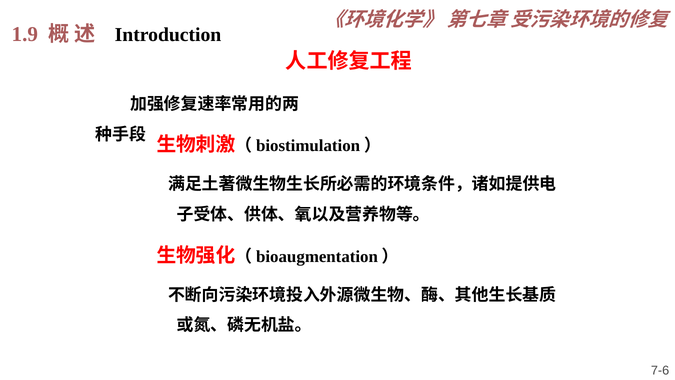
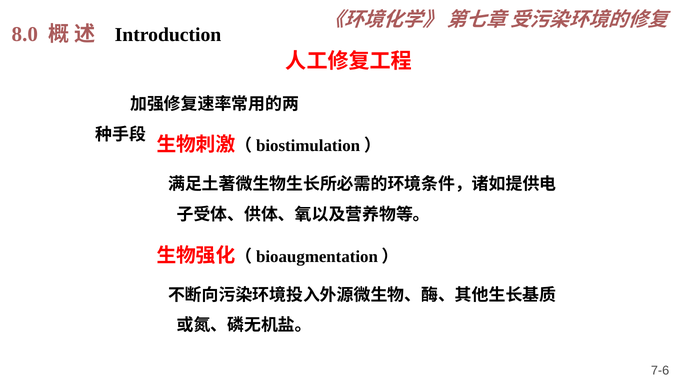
1.9: 1.9 -> 8.0 (25, 34)
